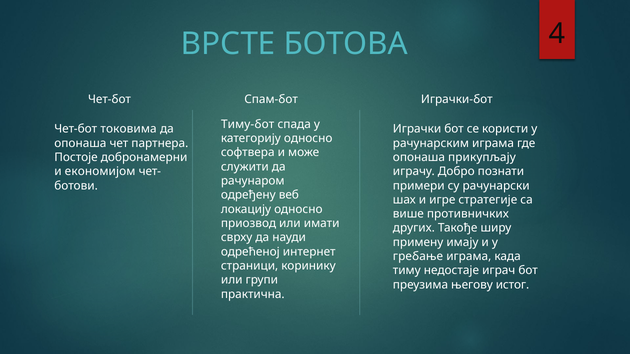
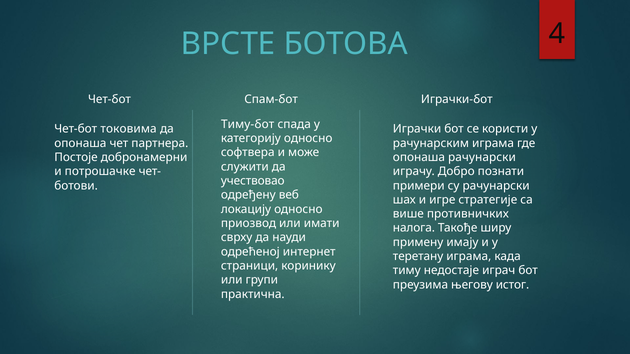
опонаша прикупљају: прикупљају -> рачунарски (482, 157)
економијом: економијом -> потрошачке (100, 172)
рачунаром: рачунаром -> учествовао (253, 181)
других: других -> налога (414, 228)
гребање: гребање -> теретану (418, 257)
